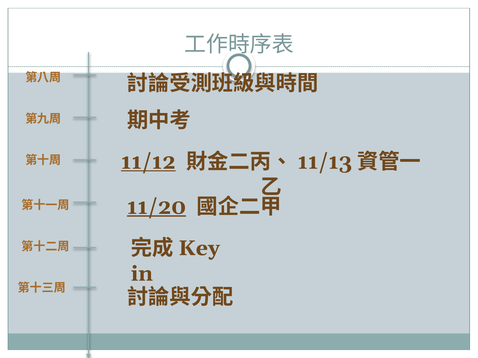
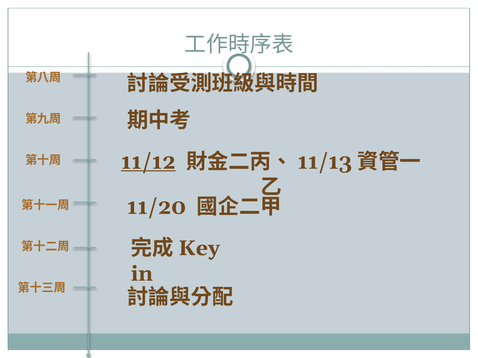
11/20 underline: present -> none (157, 207)
